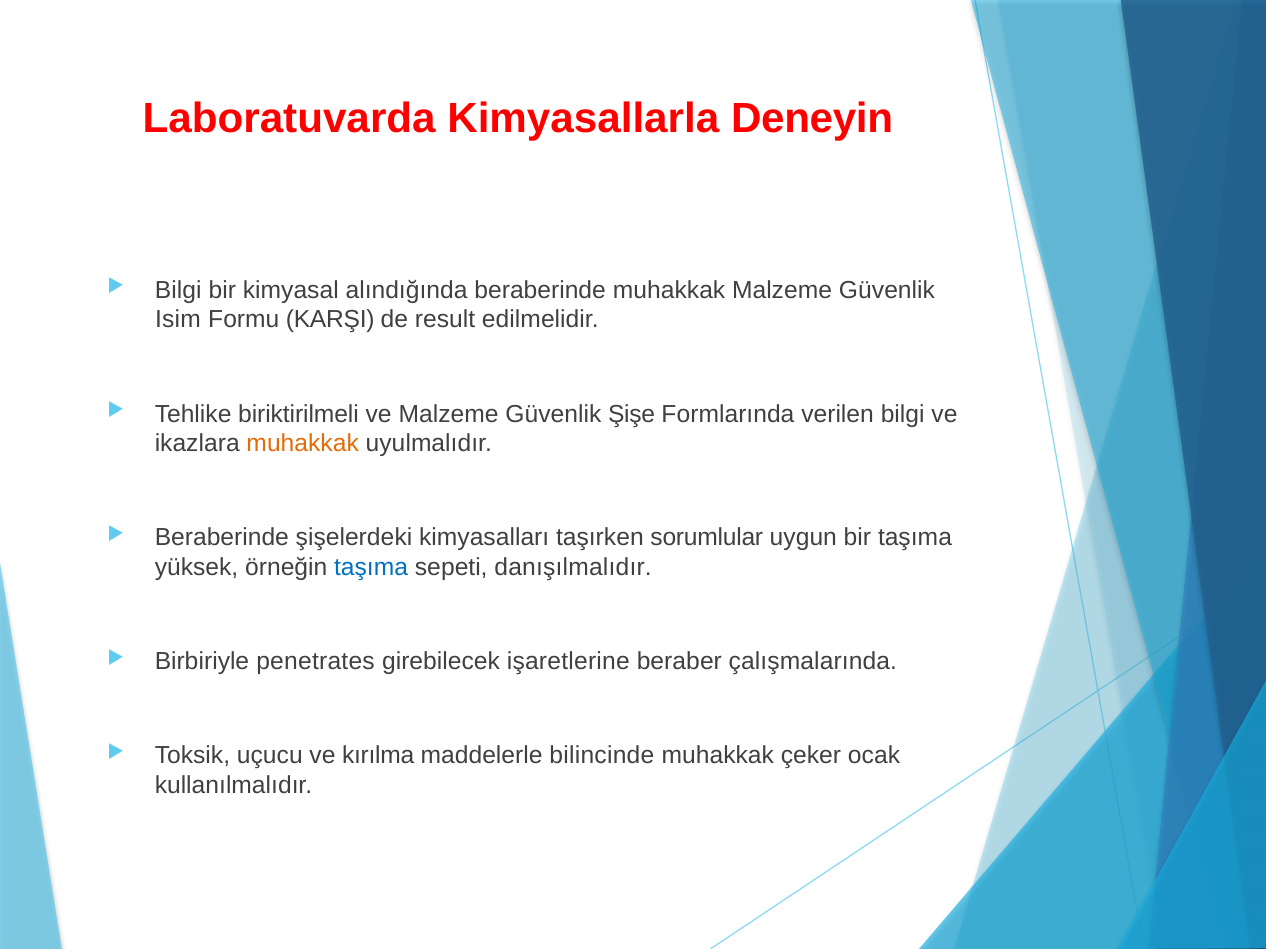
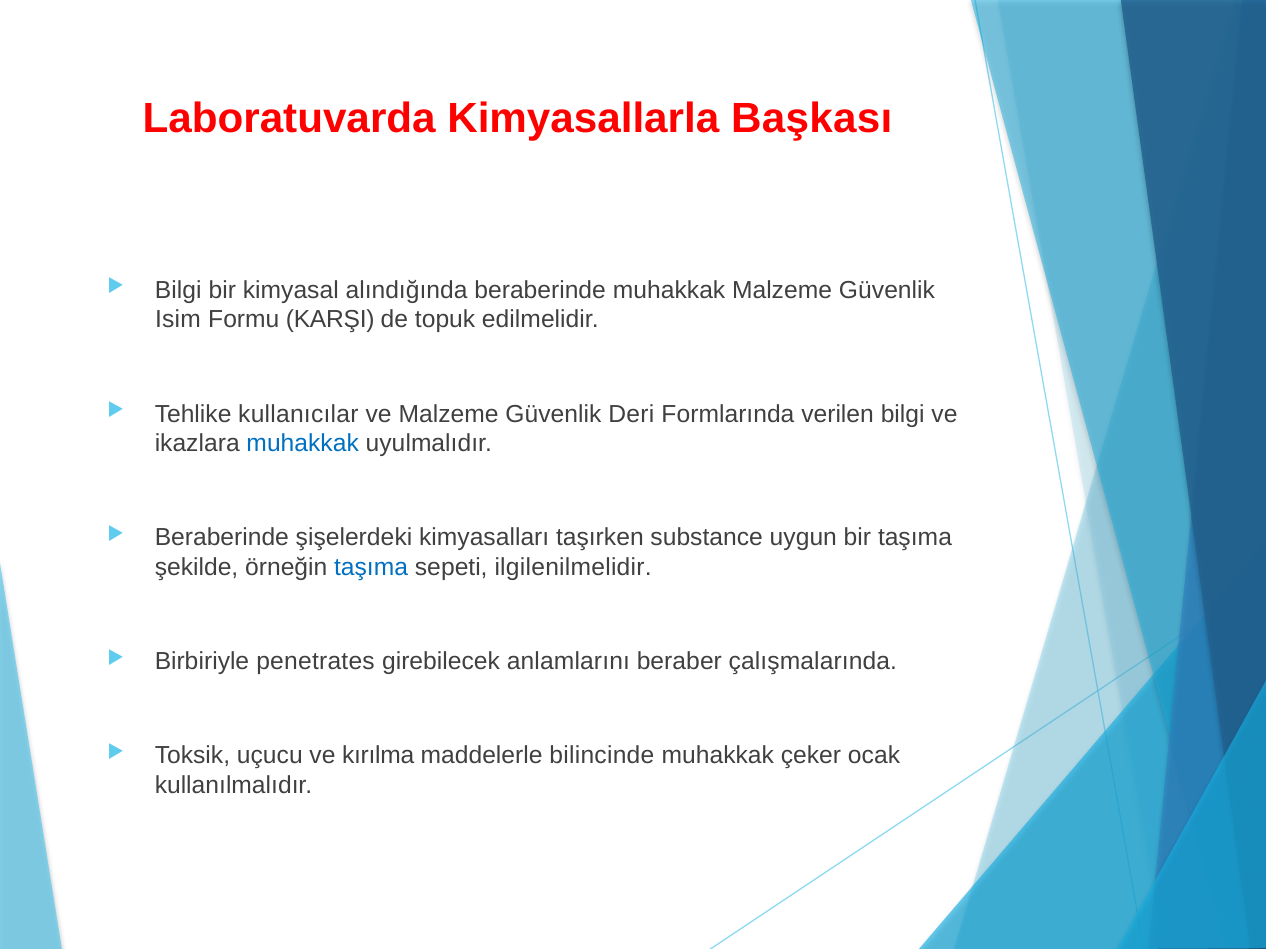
Deneyin: Deneyin -> Başkası (812, 119)
result: result -> topuk (445, 320)
biriktirilmeli: biriktirilmeli -> kullanıcılar (298, 414)
Şişe: Şişe -> Deri (631, 414)
muhakkak colour: orange -> blue (303, 444)
sorumlular: sorumlular -> substance (707, 538)
yüksek: yüksek -> şekilde (197, 568)
danışılmalıdır: danışılmalıdır -> ilgilenilmelidir (573, 568)
işaretlerine: işaretlerine -> anlamlarını (568, 662)
